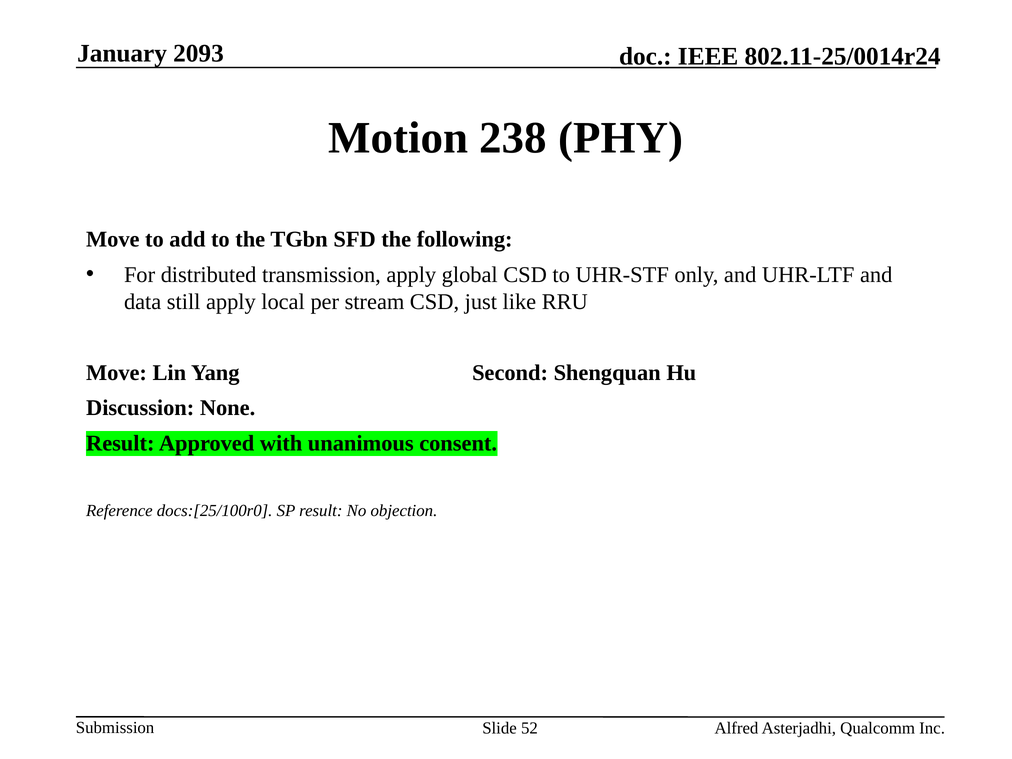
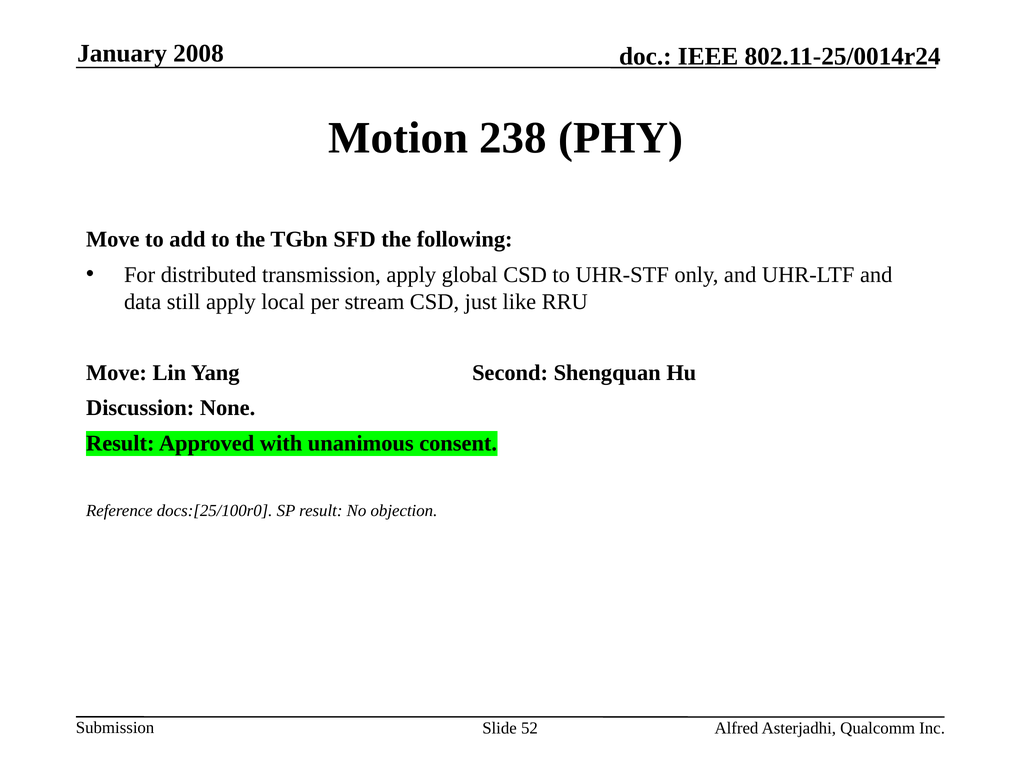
2093: 2093 -> 2008 (198, 54)
